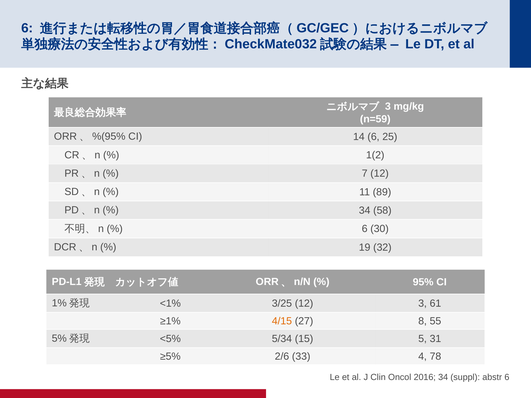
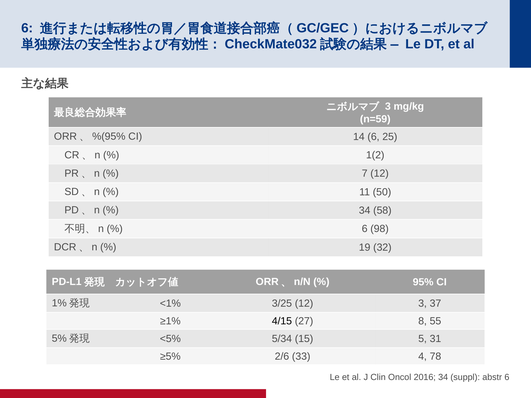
89: 89 -> 50 (382, 192)
30: 30 -> 98 (380, 229)
61: 61 -> 37 (435, 304)
4/15 colour: orange -> black (282, 321)
